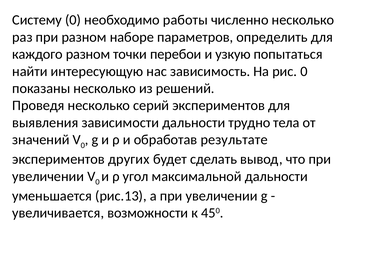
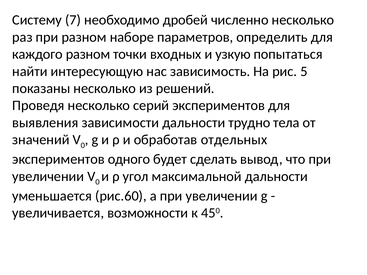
Систему 0: 0 -> 7 (73, 20)
работы: работы -> дробей (185, 20)
перебои: перебои -> входных (176, 54)
рис 0: 0 -> 5 (304, 71)
результате: результате -> отдельных (234, 140)
других: других -> одного (129, 159)
рис.13: рис.13 -> рис.60 (121, 196)
